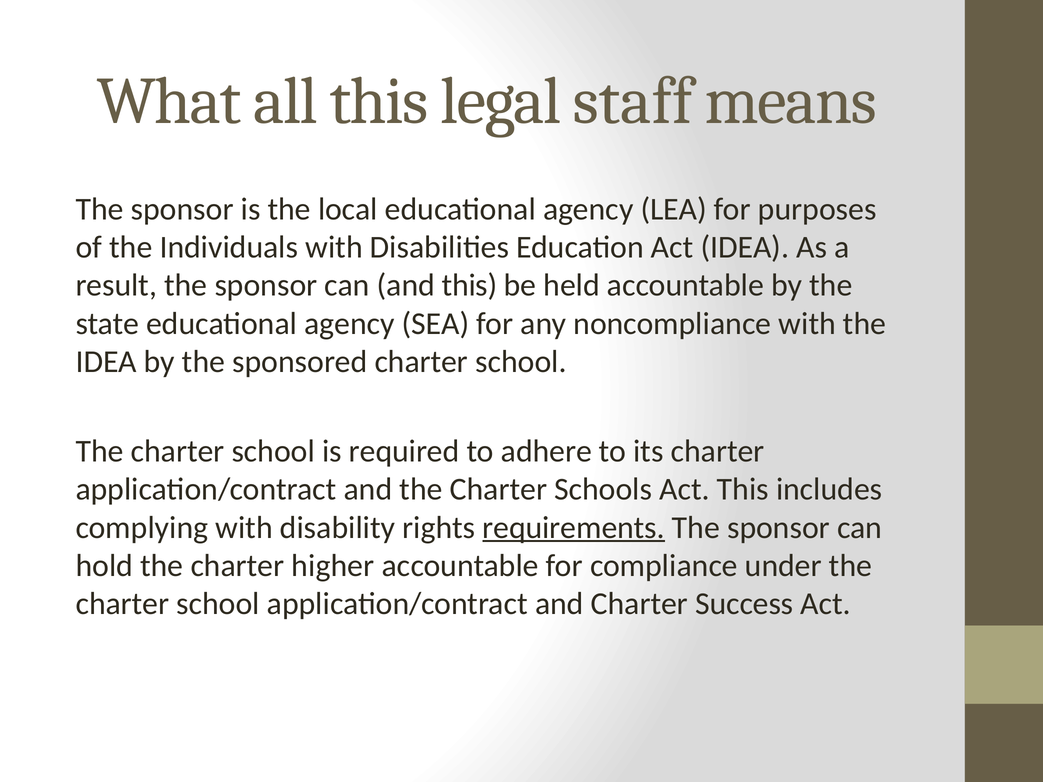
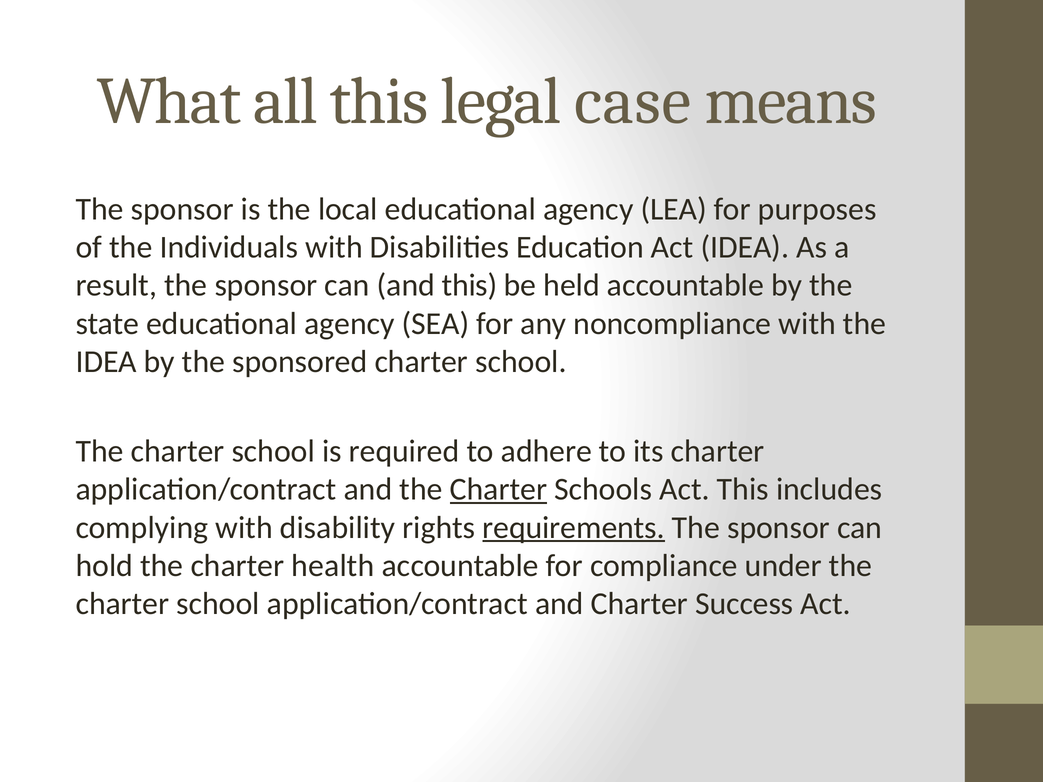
staff: staff -> case (633, 101)
Charter underline: none -> present (498, 489)
higher: higher -> health (333, 566)
